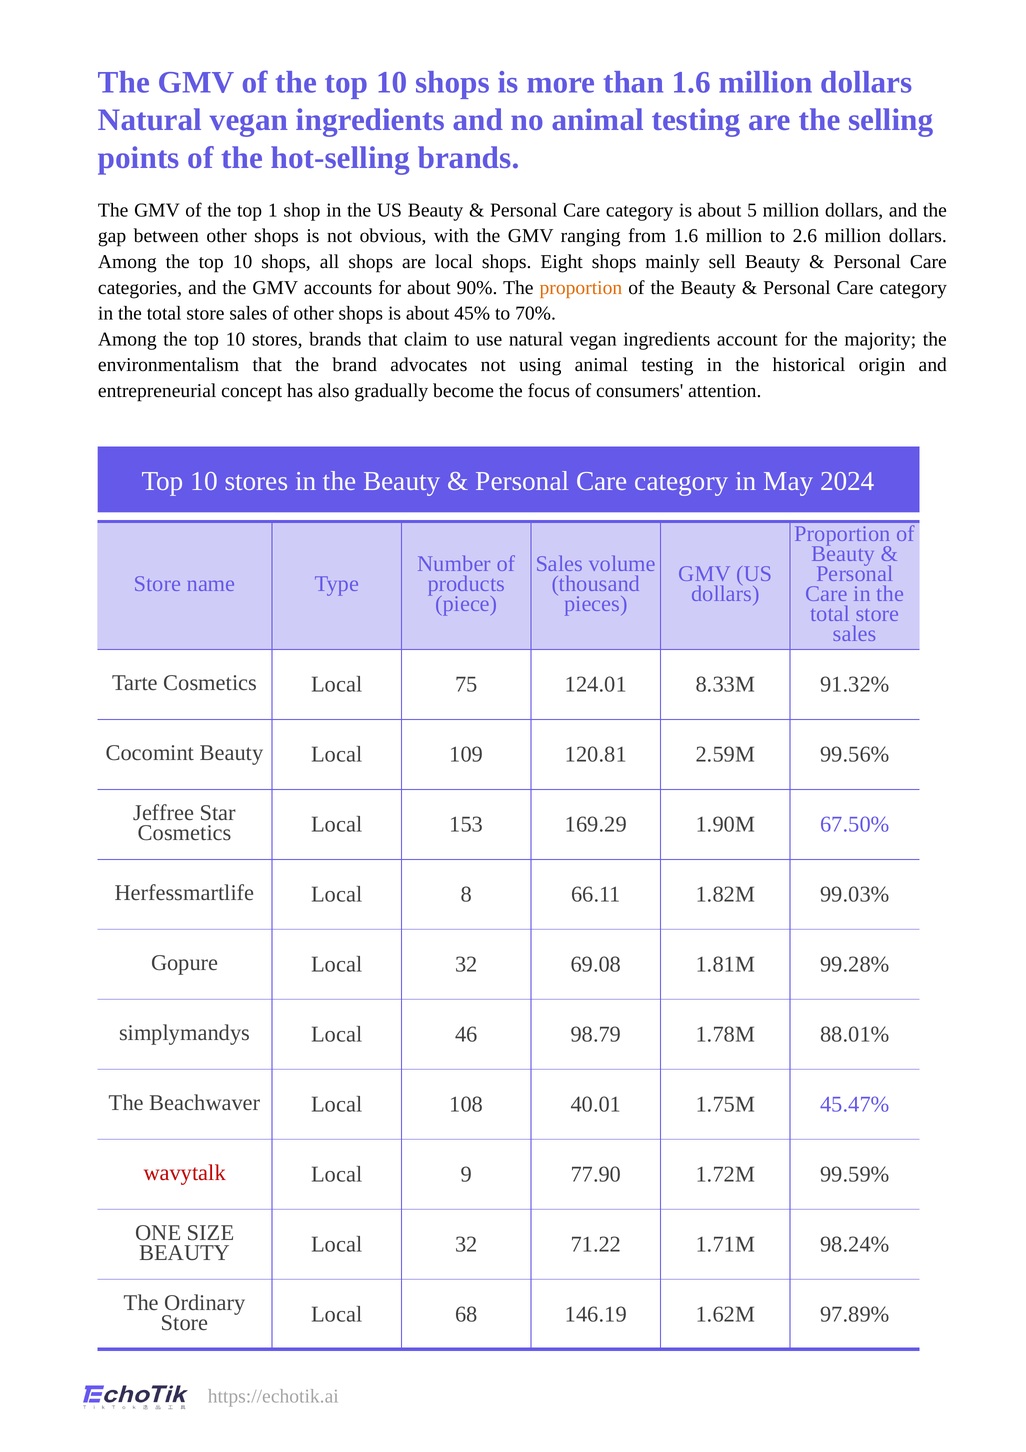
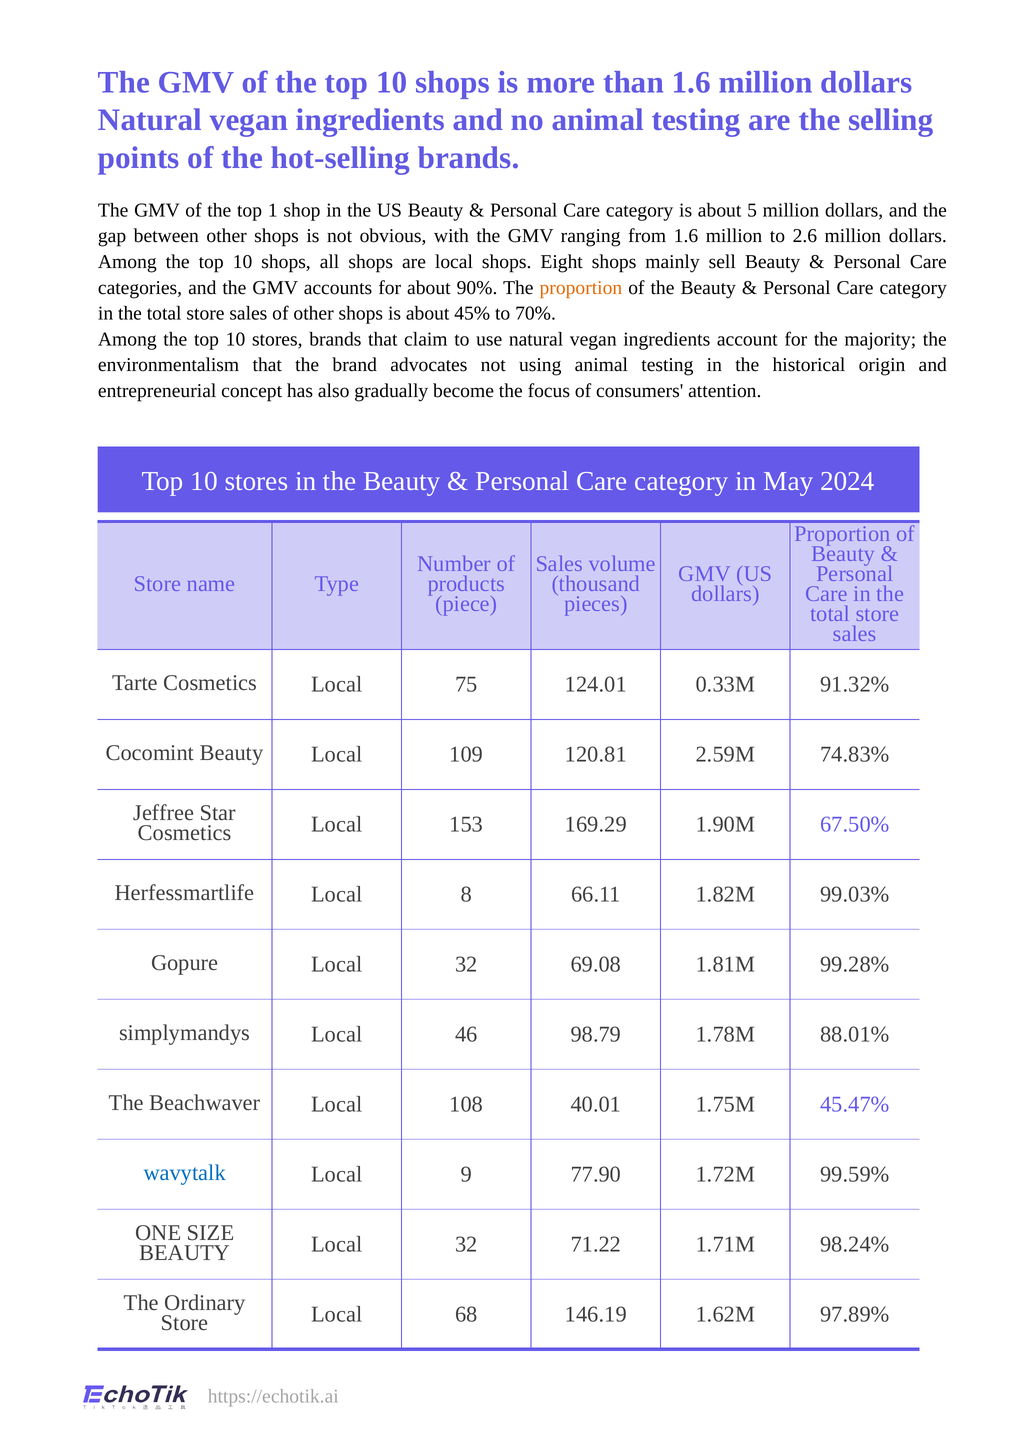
8.33M: 8.33M -> 0.33M (725, 684)
99.56%: 99.56% -> 74.83% (855, 754)
wavytalk colour: red -> blue (185, 1172)
